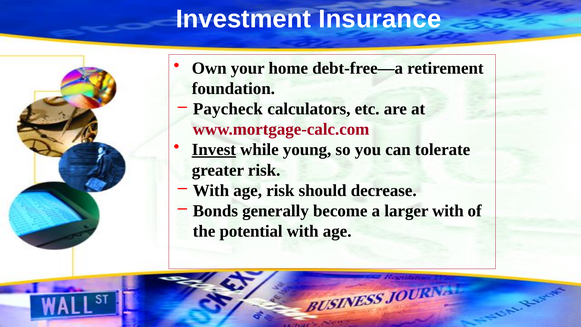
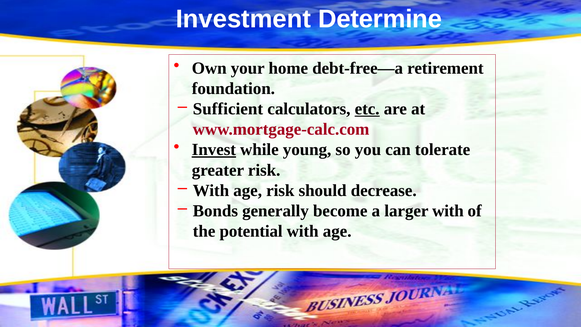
Insurance: Insurance -> Determine (380, 19)
Paycheck: Paycheck -> Sufficient (228, 109)
etc underline: none -> present (367, 109)
